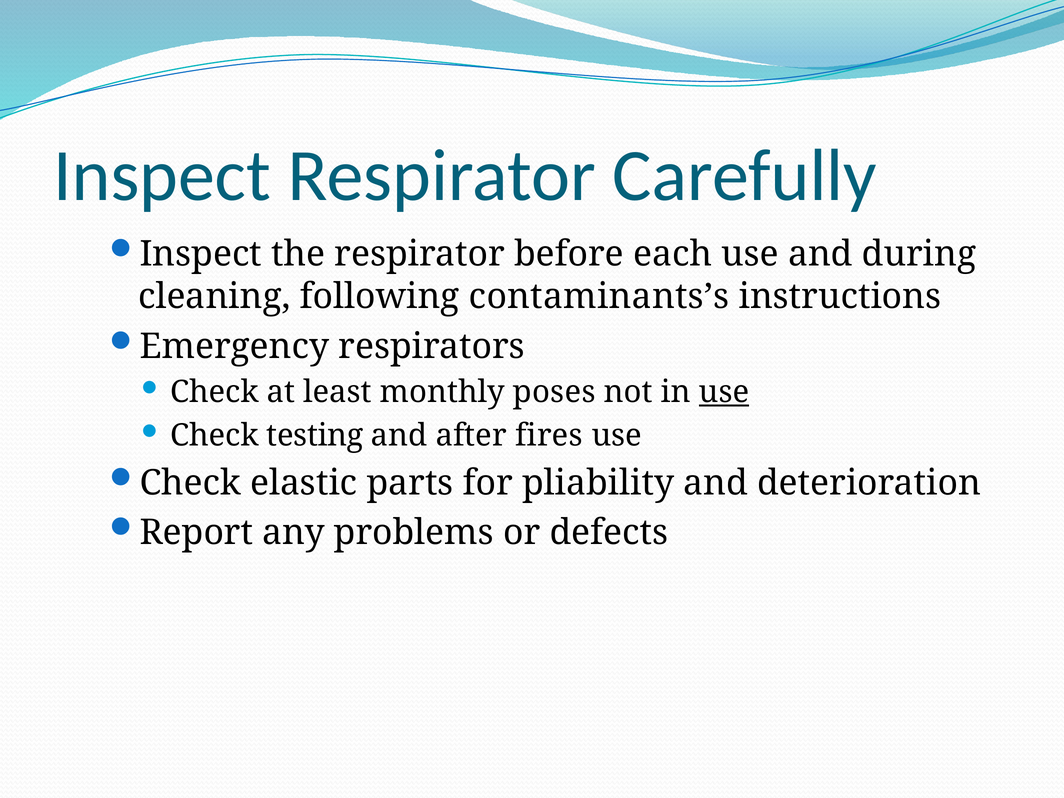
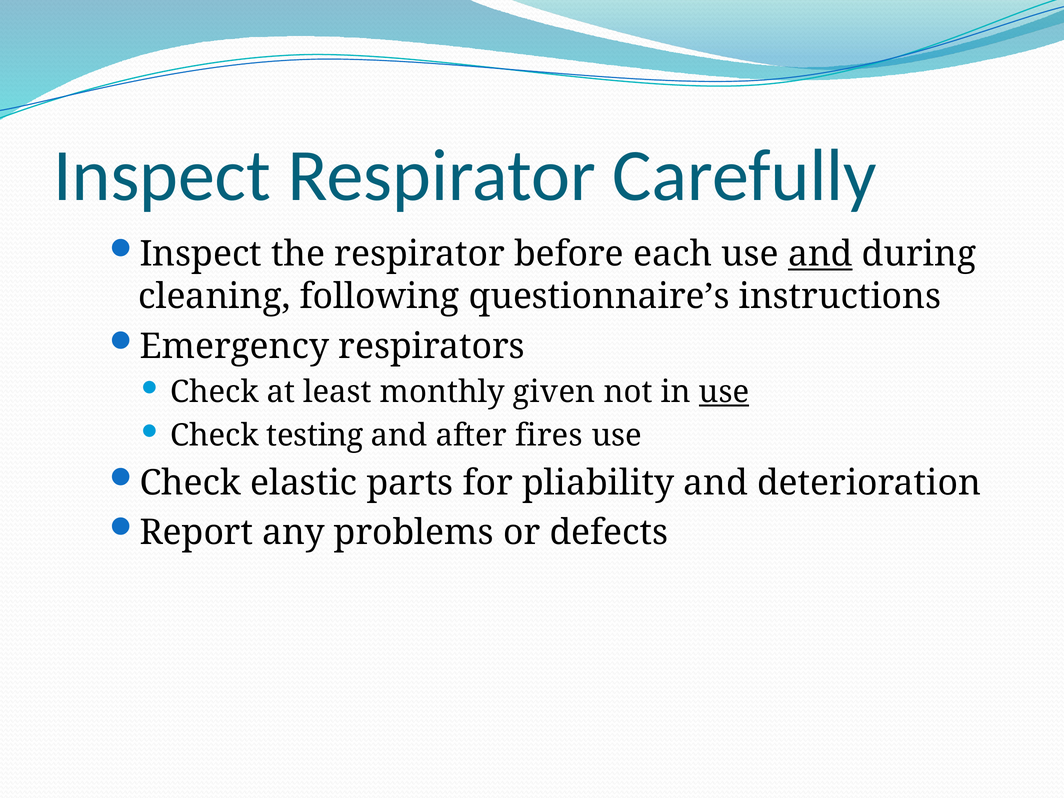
and underline: none -> present (820, 254)
contaminants’s: contaminants’s -> questionnaire’s (599, 297)
poses: poses -> given (554, 392)
